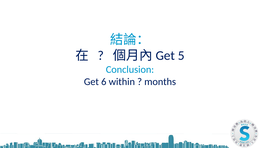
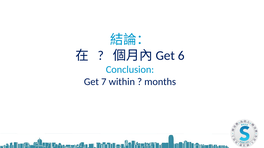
5: 5 -> 6 (181, 56)
6: 6 -> 7 (104, 82)
